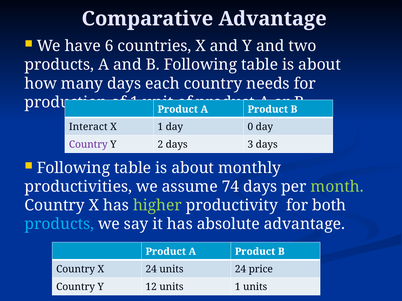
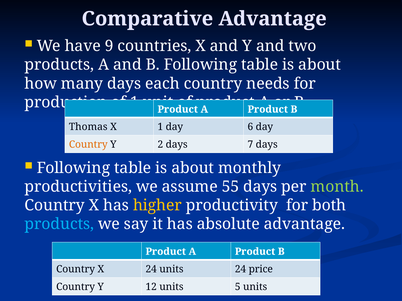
6: 6 -> 9 (109, 46)
Interact: Interact -> Thomas (88, 127)
0: 0 -> 6 (250, 127)
Country colour: purple -> orange (88, 145)
3: 3 -> 7 (250, 145)
74: 74 -> 55 (231, 187)
higher colour: light green -> yellow (157, 206)
units 1: 1 -> 5 (238, 287)
